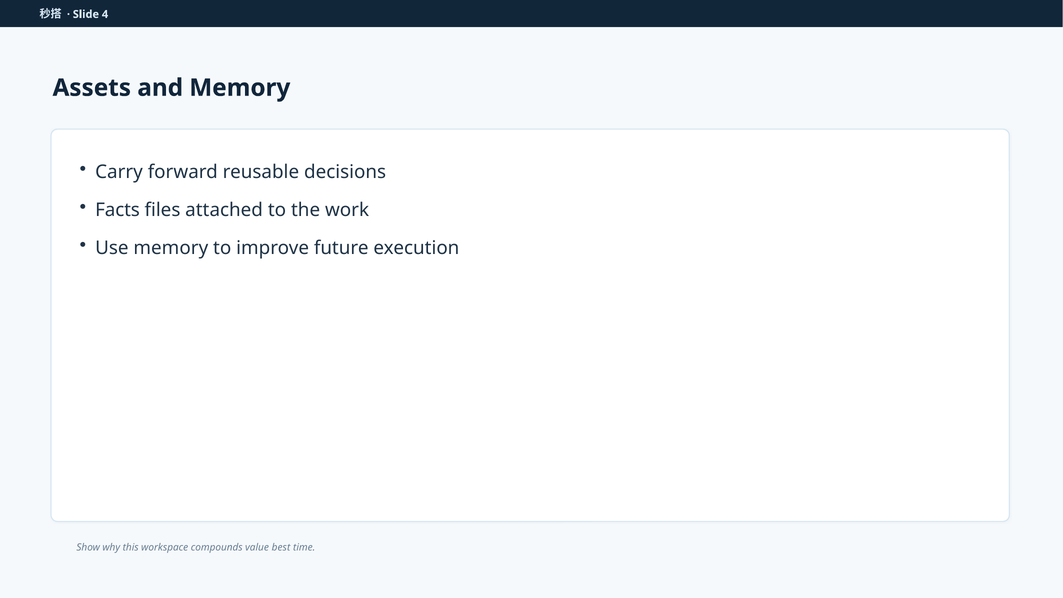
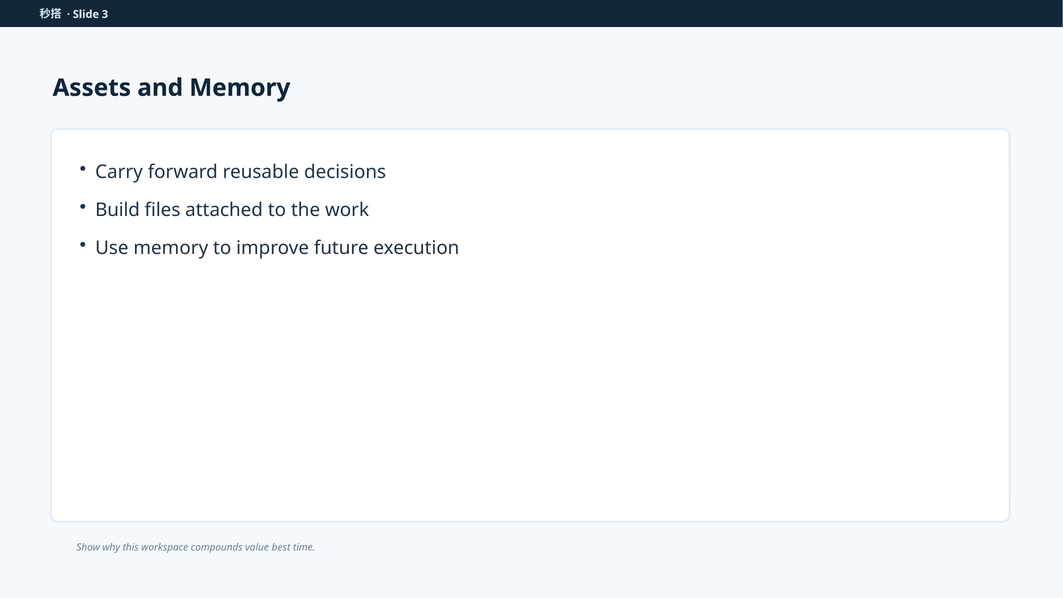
4: 4 -> 3 (105, 14)
Facts: Facts -> Build (118, 210)
